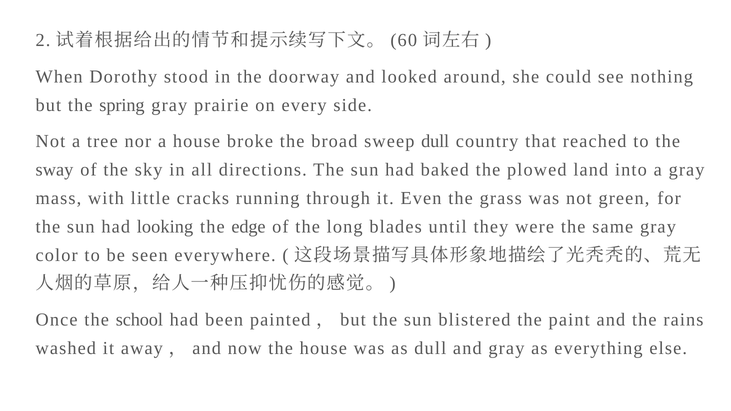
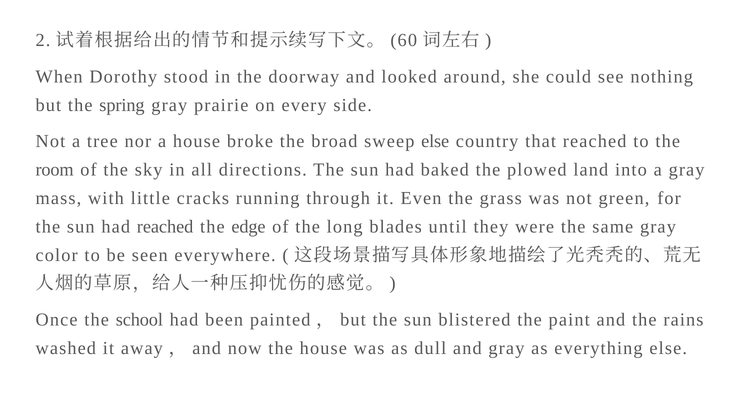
sweep dull: dull -> else (435, 141)
sway: sway -> room (55, 170)
had looking: looking -> reached (165, 227)
